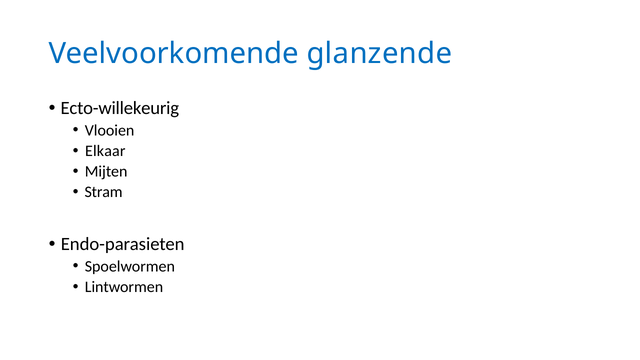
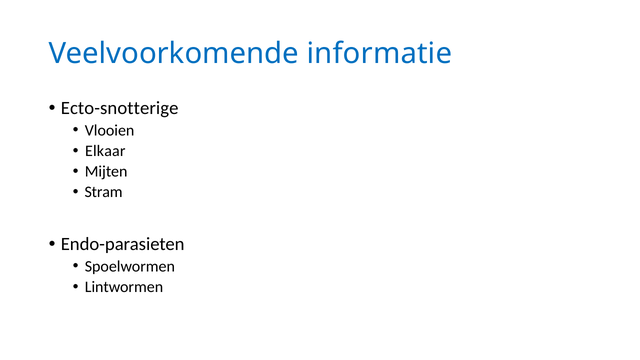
glanzende: glanzende -> informatie (379, 54)
Ecto-willekeurig: Ecto-willekeurig -> Ecto-snotterige (120, 108)
